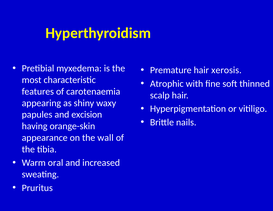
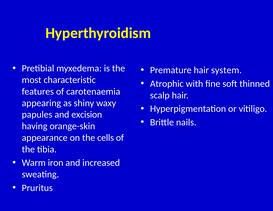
xerosis: xerosis -> system (226, 70)
wall: wall -> cells (106, 138)
oral: oral -> iron (56, 163)
